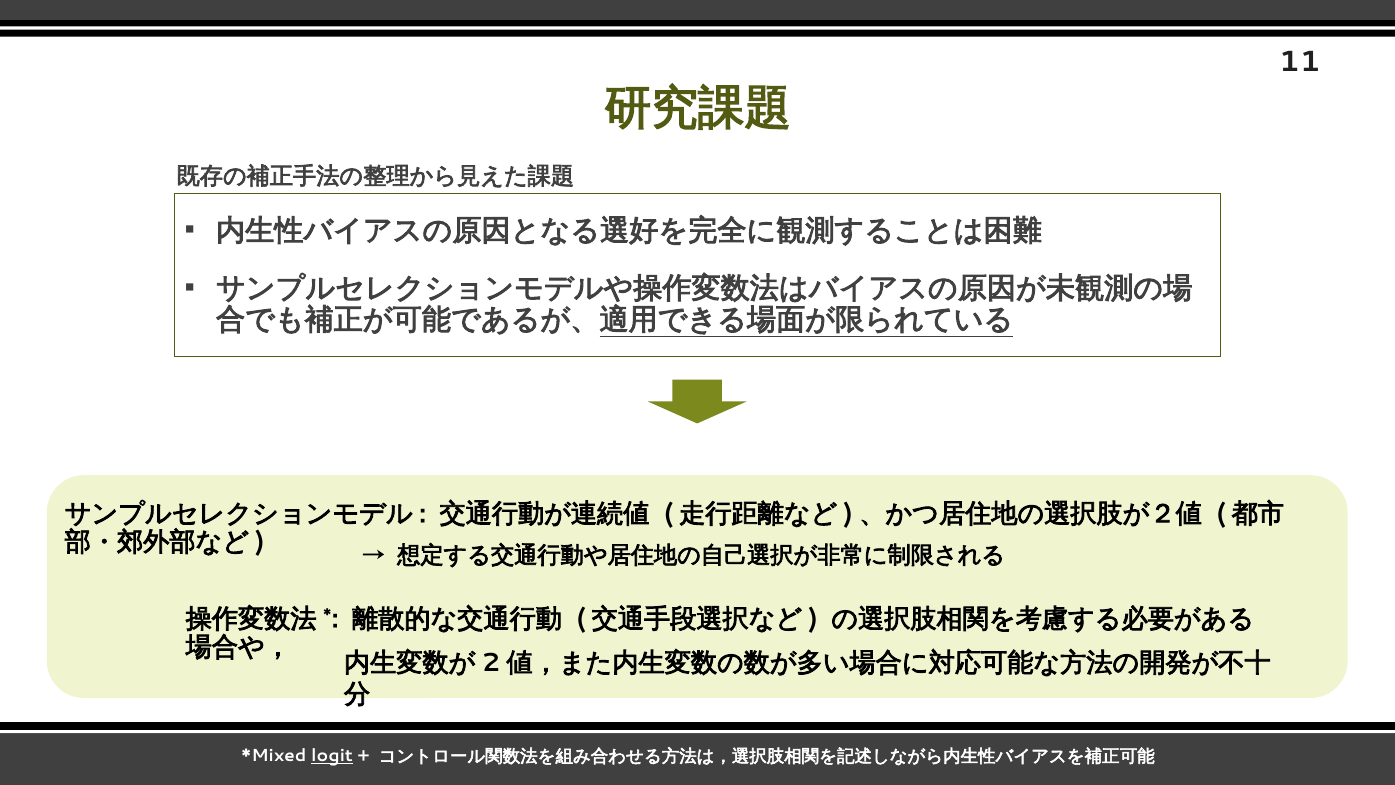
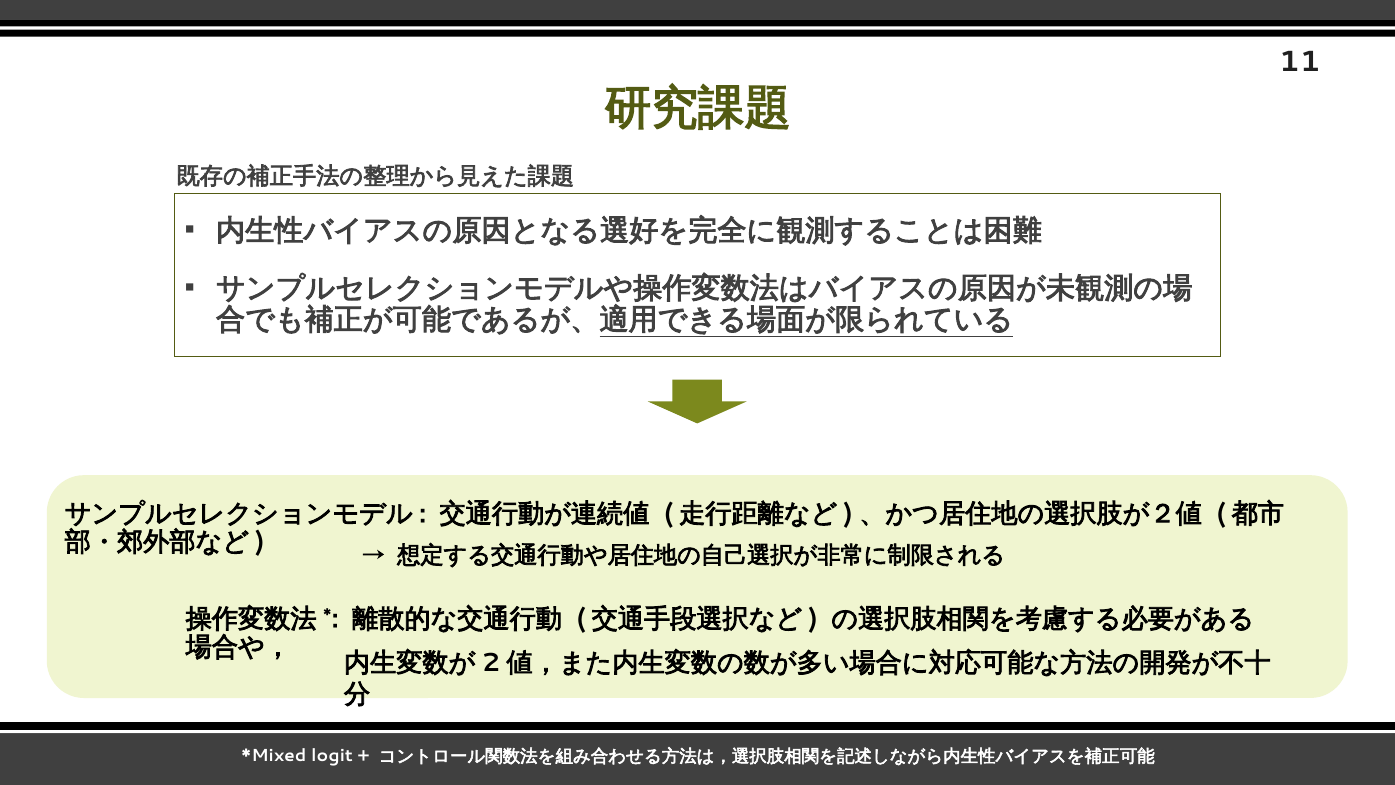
logit underline: present -> none (332, 756)
